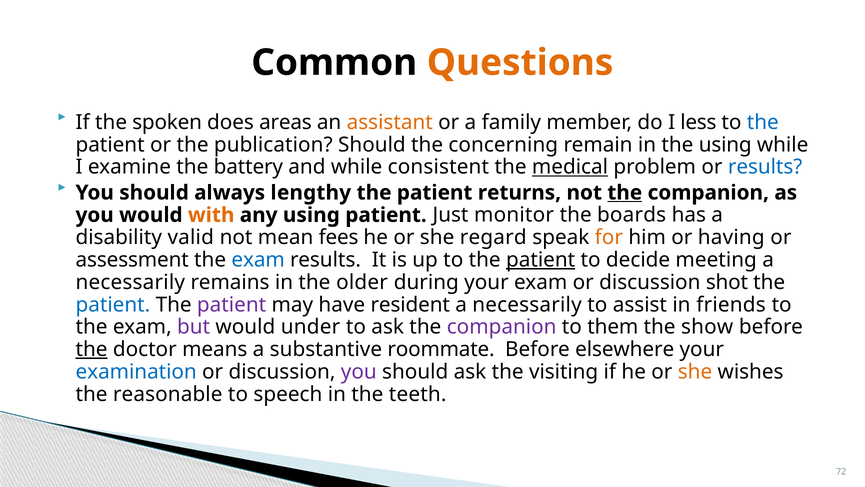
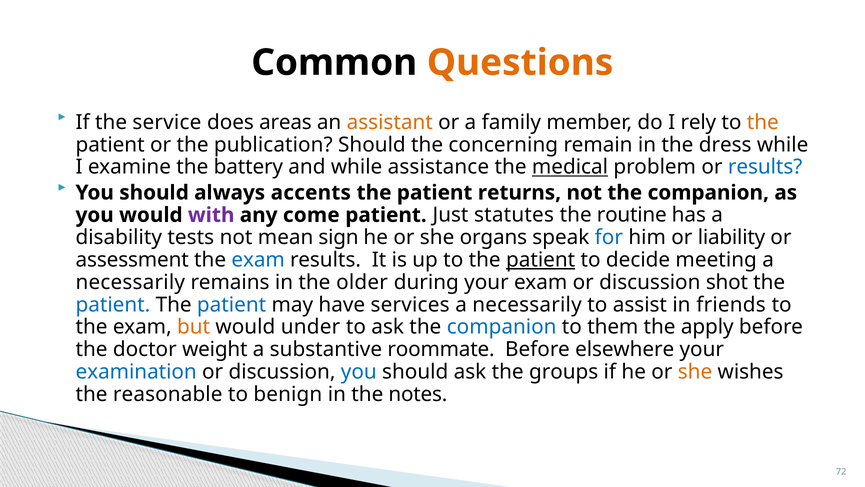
spoken: spoken -> service (167, 122)
less: less -> rely (698, 122)
the colour: blue -> orange (763, 122)
the using: using -> dress (725, 145)
consistent: consistent -> assistance (438, 167)
lengthy: lengthy -> accents (311, 193)
the underline: present -> none (625, 193)
with colour: orange -> purple (211, 215)
any using: using -> come (311, 215)
monitor: monitor -> statutes (514, 215)
boards: boards -> routine (632, 215)
valid: valid -> tests (191, 237)
fees: fees -> sign (339, 237)
regard: regard -> organs (493, 237)
for colour: orange -> blue (609, 237)
having: having -> liability (732, 237)
patient colour: purple -> blue (232, 304)
resident: resident -> services (410, 304)
but colour: purple -> orange (194, 327)
companion colour: purple -> blue (502, 327)
show: show -> apply (707, 327)
the underline: present -> none (92, 349)
means: means -> weight (215, 349)
you colour: purple -> blue (359, 372)
visiting: visiting -> groups (564, 372)
speech: speech -> benign (288, 394)
teeth: teeth -> notes (418, 394)
